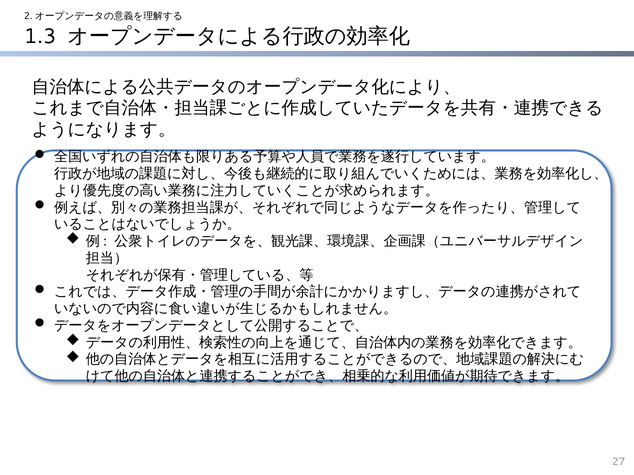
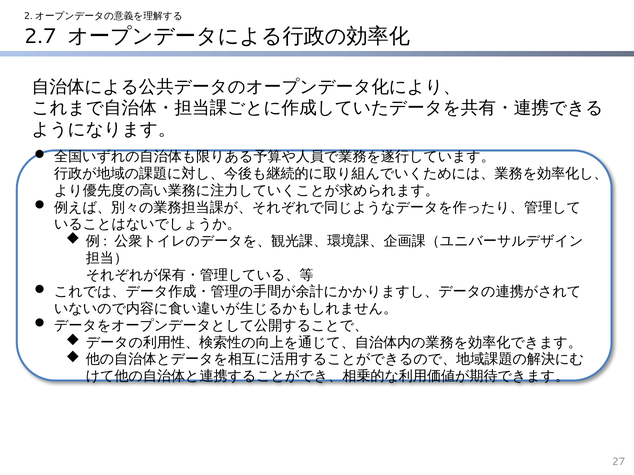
1.3: 1.3 -> 2.7 (40, 36)
